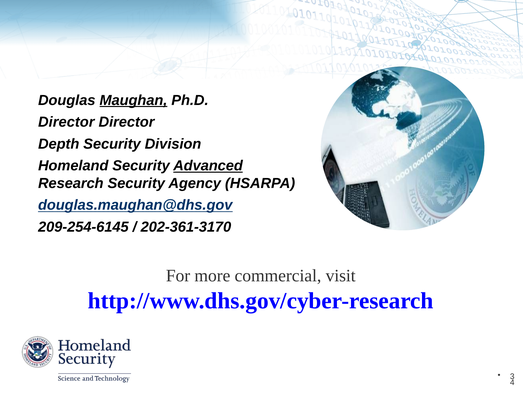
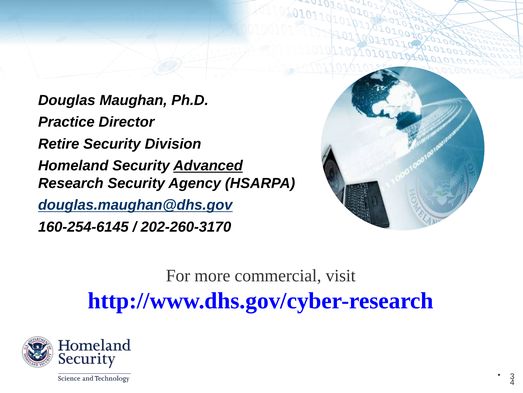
Maughan underline: present -> none (133, 100)
Director: Director -> Practice (66, 122)
Depth: Depth -> Retire (59, 144)
209-254-6145: 209-254-6145 -> 160-254-6145 (83, 227)
202-361-3170: 202-361-3170 -> 202-260-3170 (186, 227)
